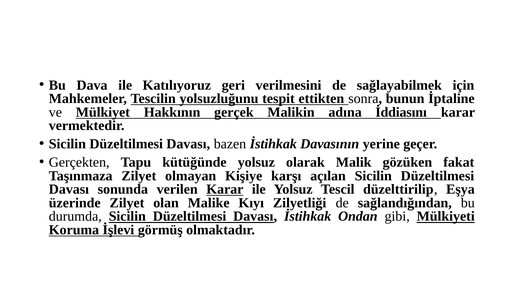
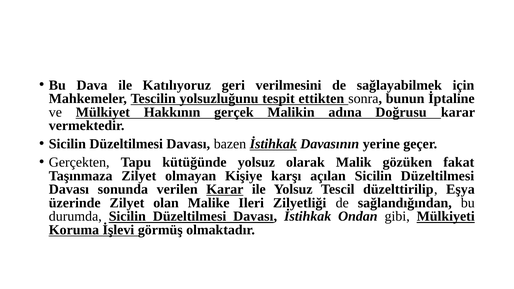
İddiasını: İddiasını -> Doğrusu (401, 112)
İstihkak underline: none -> present (273, 144)
Kıyı: Kıyı -> Ileri (251, 203)
